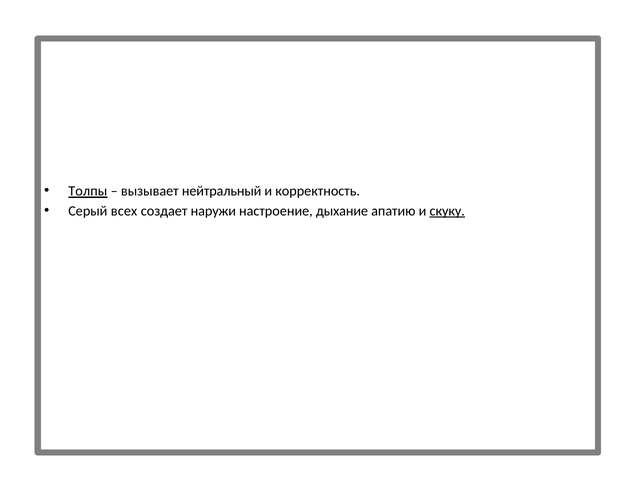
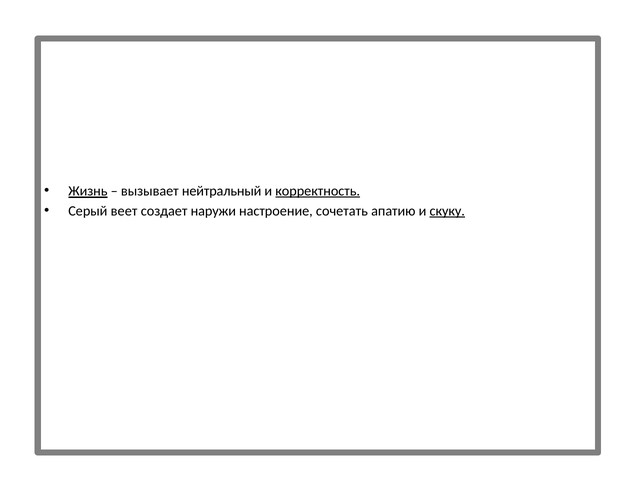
Толпы: Толпы -> Жизнь (88, 191)
корректность underline: none -> present (318, 191)
всех: всех -> веет (124, 211)
дыхание: дыхание -> сочетать (342, 211)
